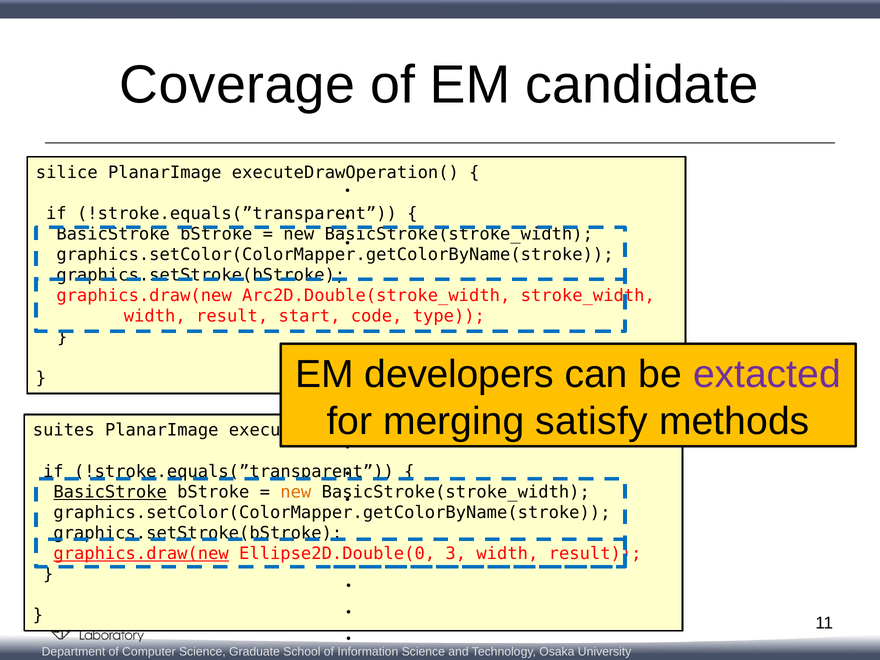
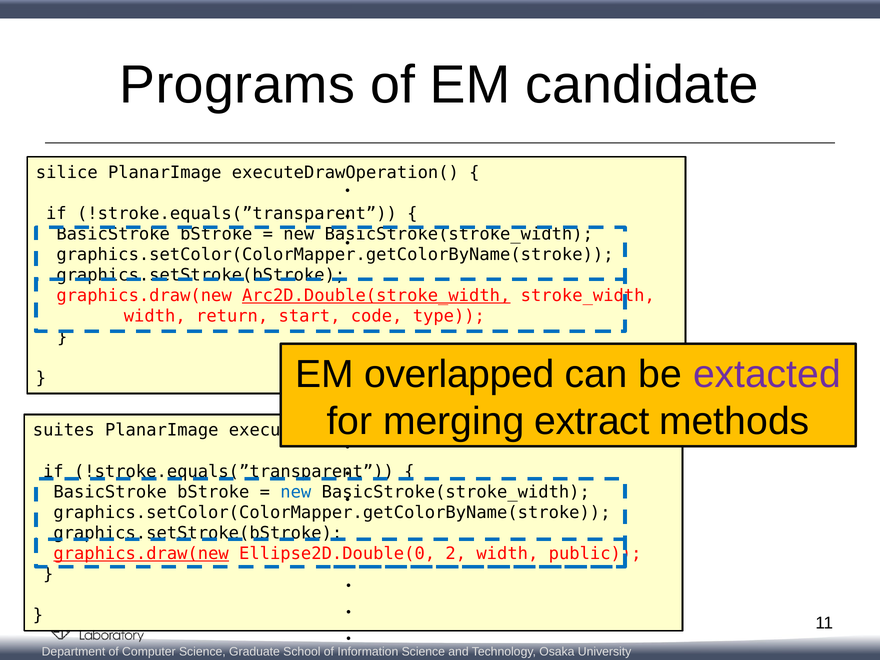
Coverage: Coverage -> Programs (237, 85)
Arc2D.Double(stroke_width underline: none -> present (376, 296)
result: result -> return (232, 316)
developers: developers -> overlapped (459, 374)
satisfy: satisfy -> extract (592, 421)
BasicStroke underline: present -> none (110, 492)
new colour: orange -> blue (296, 492)
3: 3 -> 2 (456, 554)
result: result -> public (595, 554)
